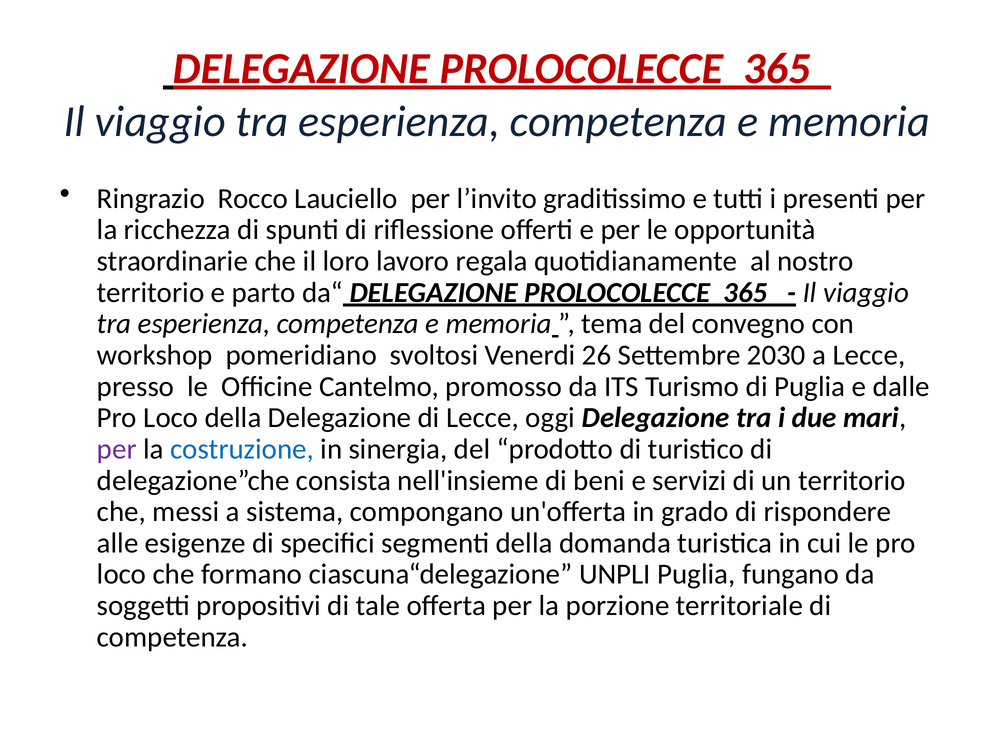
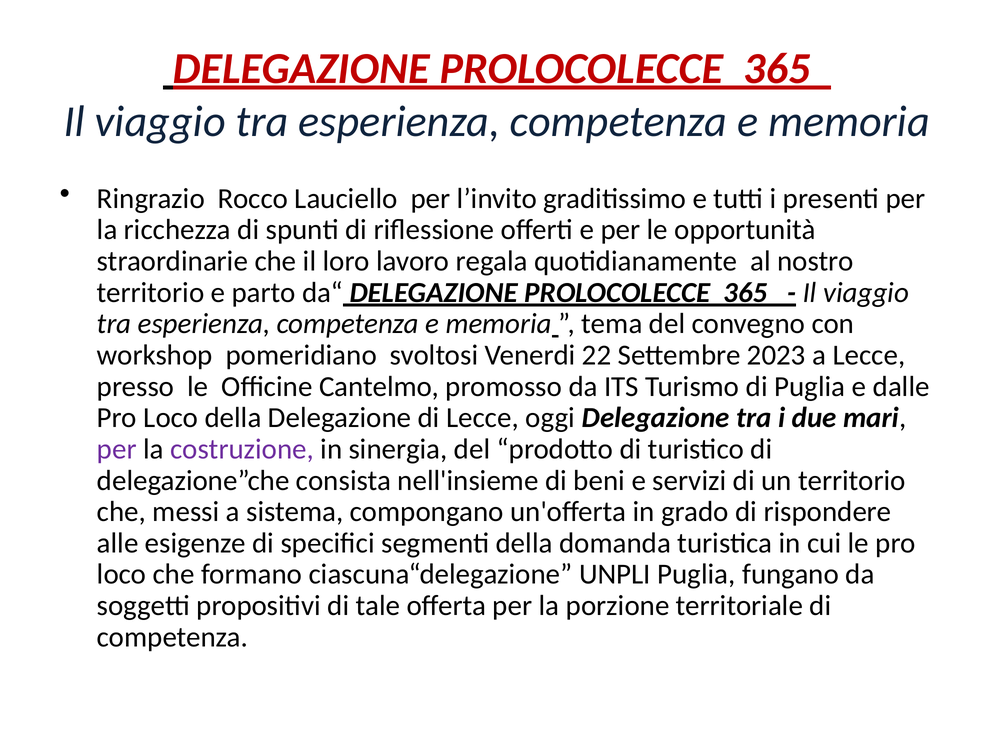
26: 26 -> 22 (597, 355)
2030: 2030 -> 2023 (776, 355)
costruzione colour: blue -> purple (242, 449)
